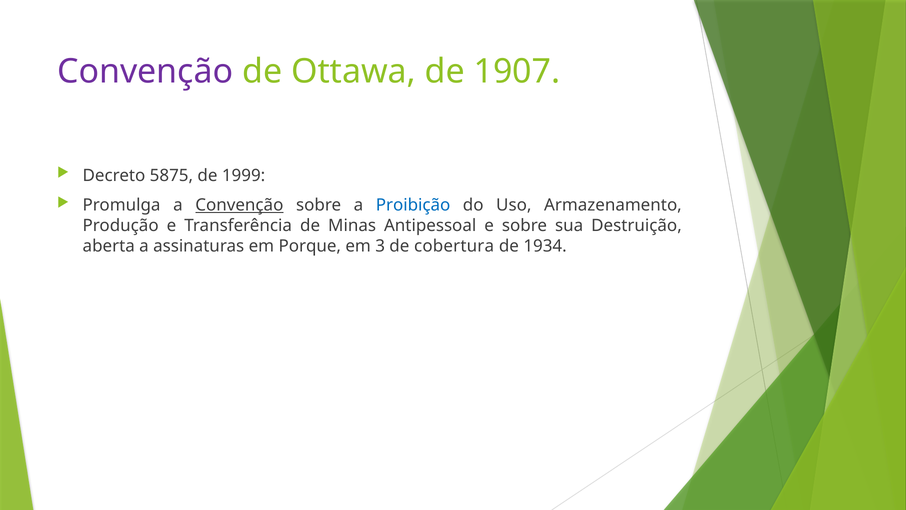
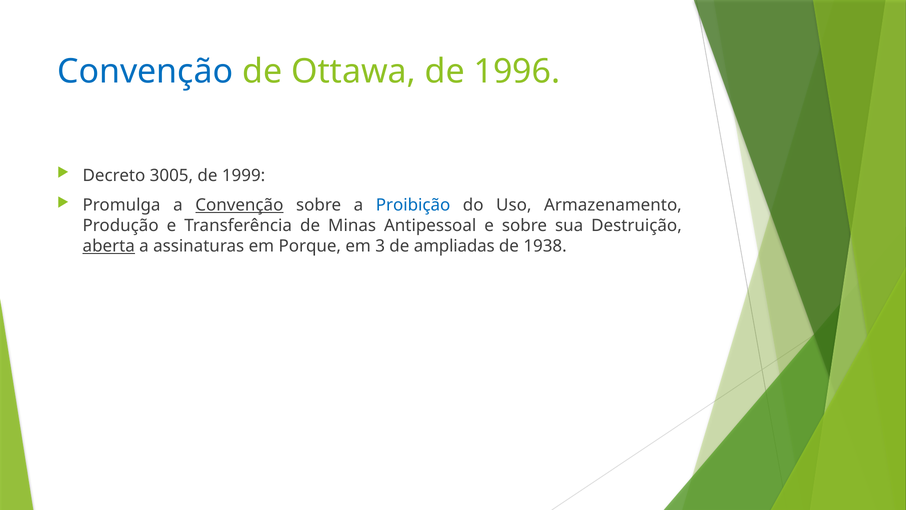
Convenção colour: purple -> blue (145, 71)
1907: 1907 -> 1996 (517, 71)
5875: 5875 -> 3005 (171, 175)
aberta underline: none -> present (109, 246)
cobertura: cobertura -> ampliadas (454, 246)
1934: 1934 -> 1938 (545, 246)
